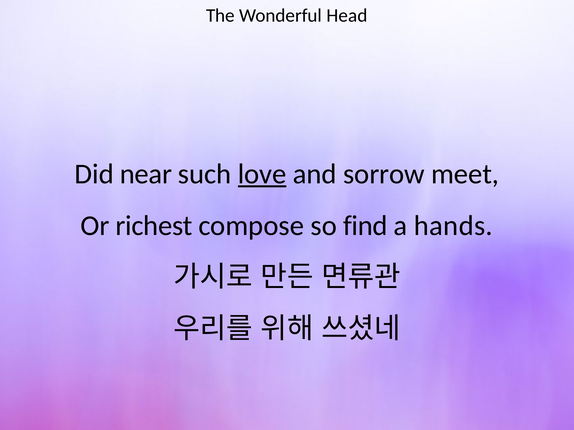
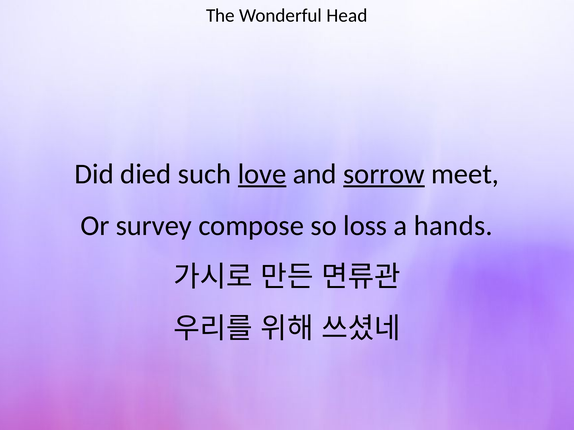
near: near -> died (146, 174)
sorrow underline: none -> present (384, 174)
richest: richest -> survey (154, 226)
find: find -> loss (365, 226)
